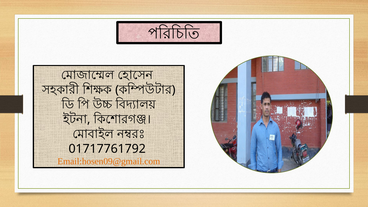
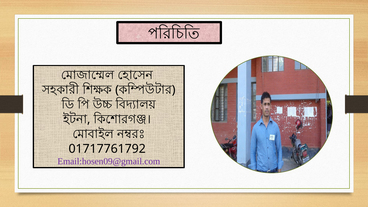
Email:hosen09@gmail.com colour: orange -> purple (109, 161)
